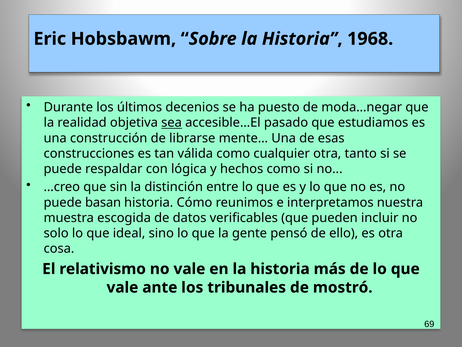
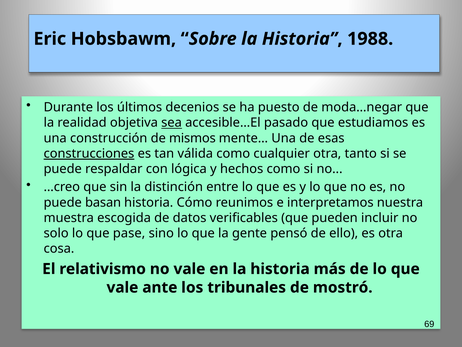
1968: 1968 -> 1988 (370, 39)
librarse: librarse -> mismos (192, 138)
construcciones underline: none -> present (89, 153)
ideal: ideal -> pase (129, 233)
